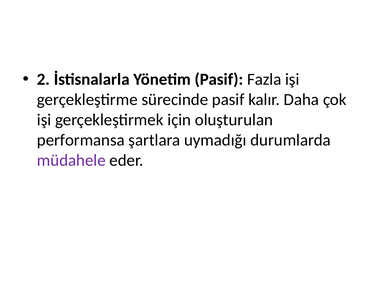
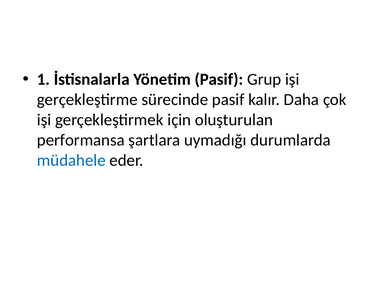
2: 2 -> 1 (43, 80)
Fazla: Fazla -> Grup (264, 80)
müdahele colour: purple -> blue (71, 160)
